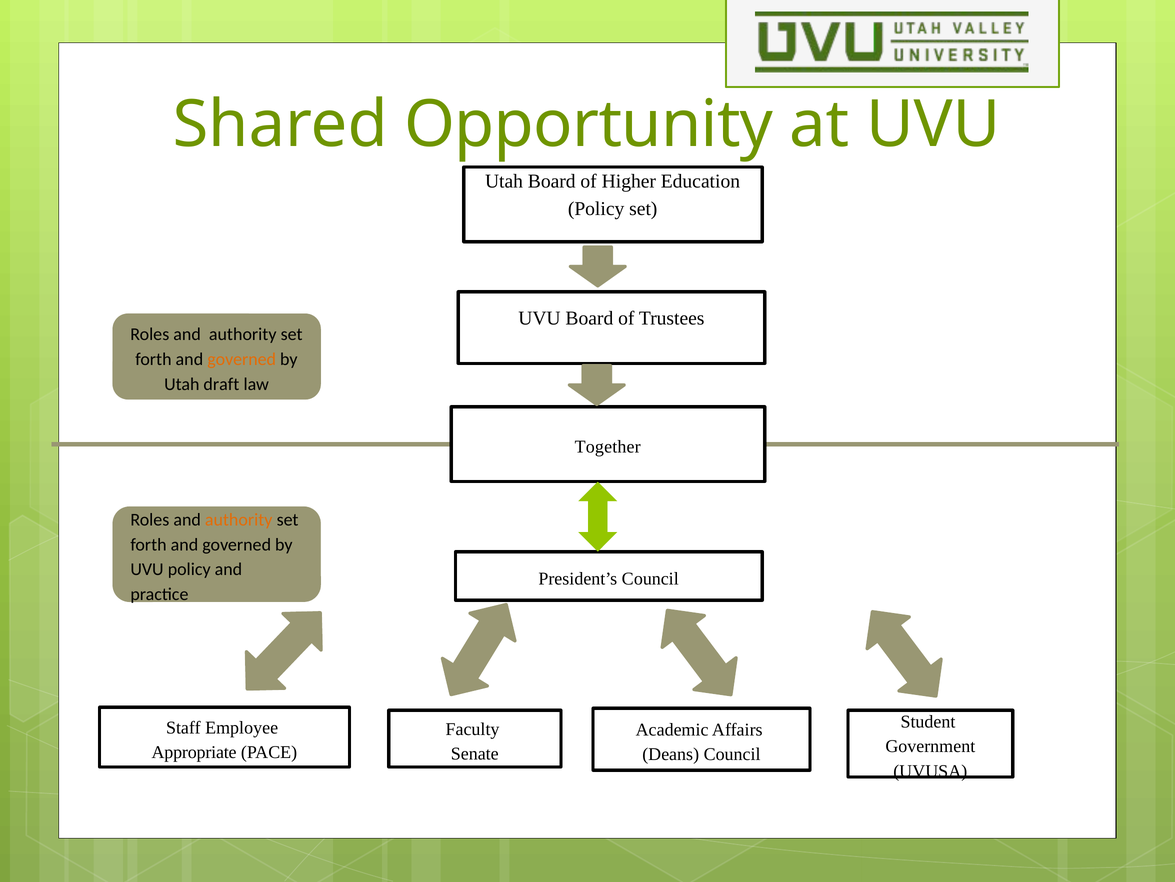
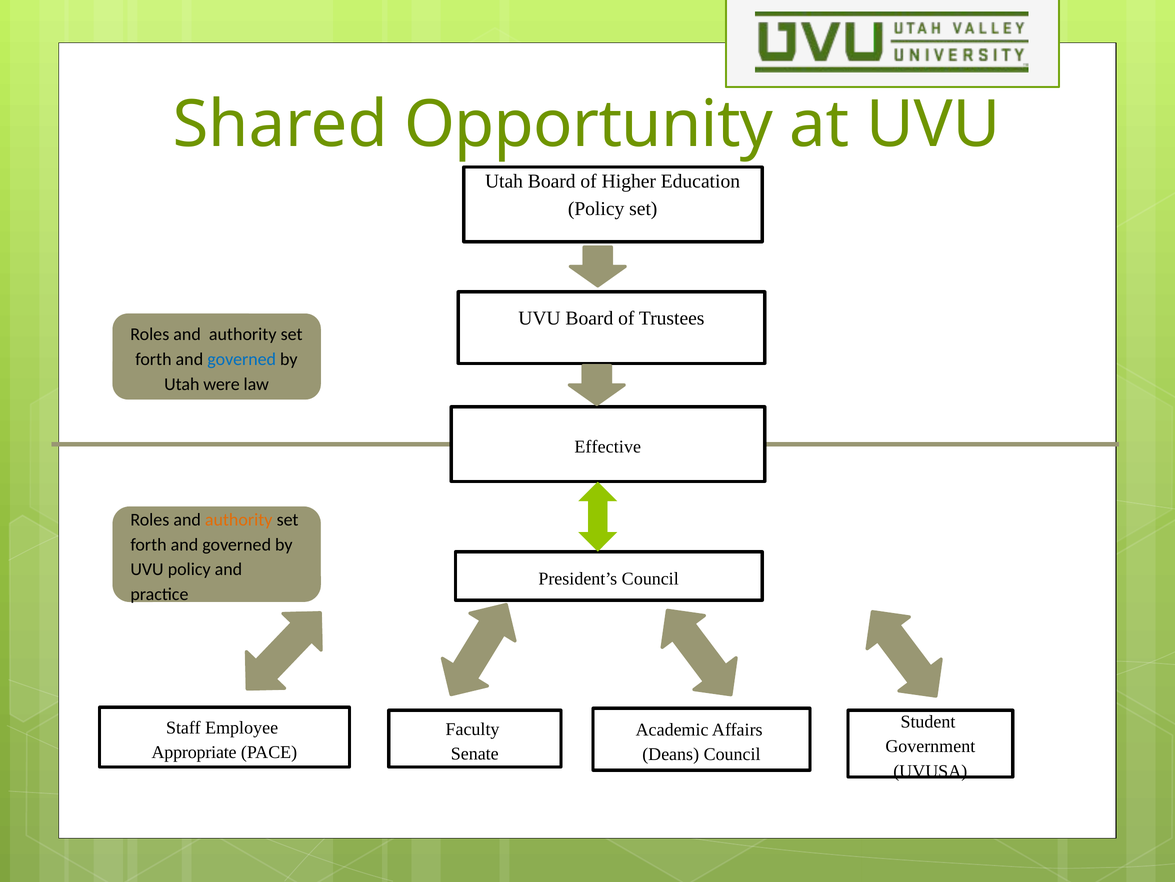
governed colour: orange -> blue (242, 359)
draft: draft -> were (222, 384)
Together: Together -> Effective (608, 447)
